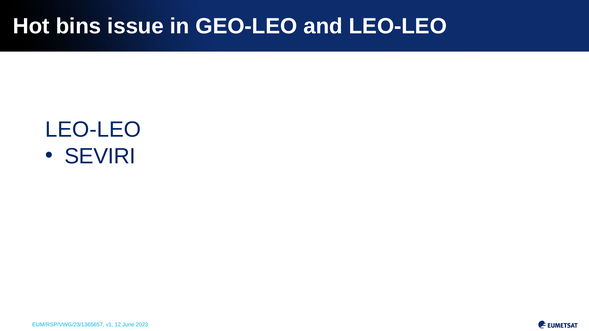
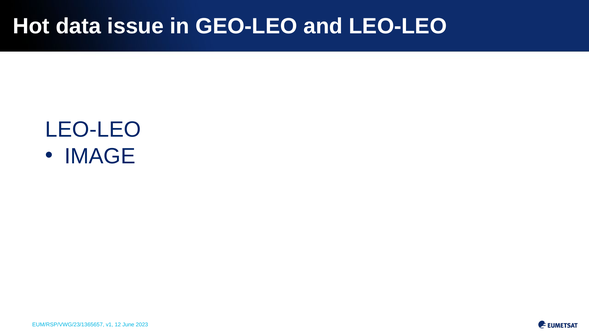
bins: bins -> data (78, 26)
SEVIRI: SEVIRI -> IMAGE (100, 156)
